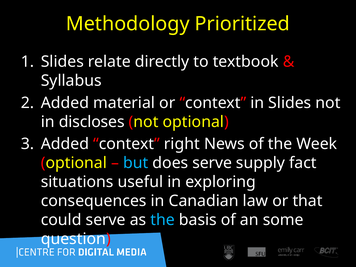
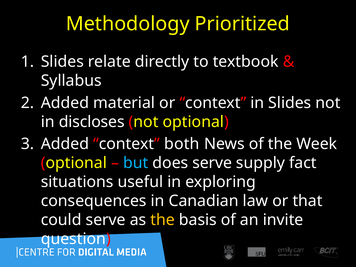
right: right -> both (182, 144)
the colour: light blue -> yellow (163, 220)
some: some -> invite (283, 220)
